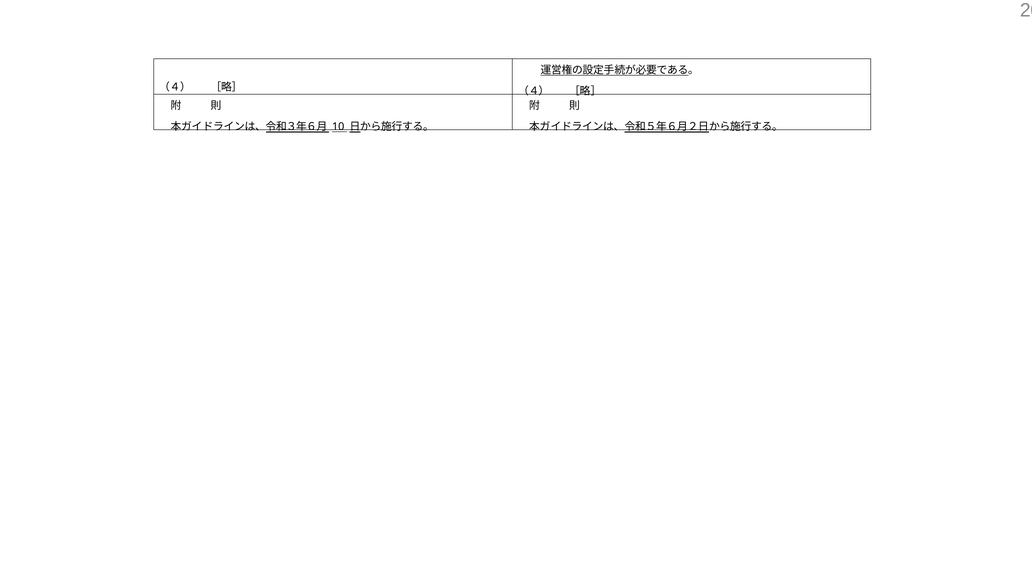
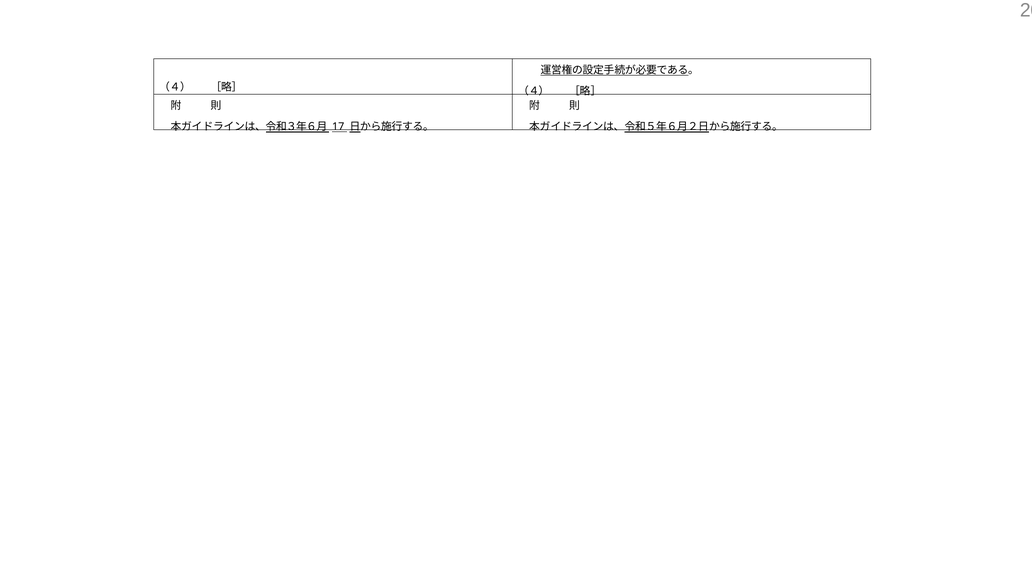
10: 10 -> 17 (338, 127)
